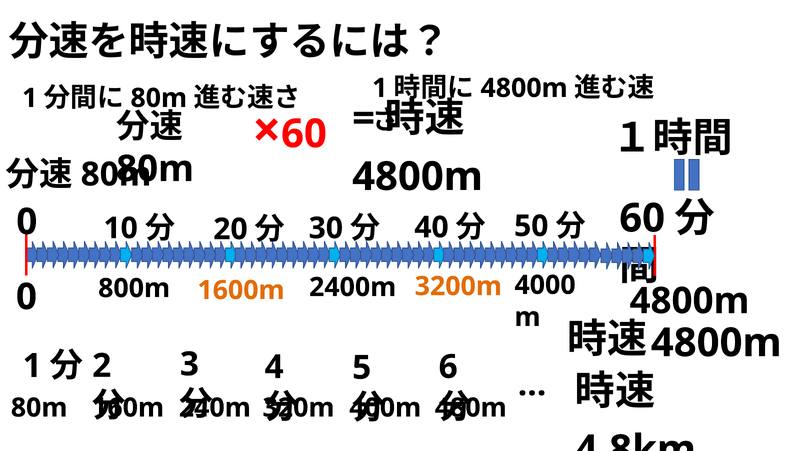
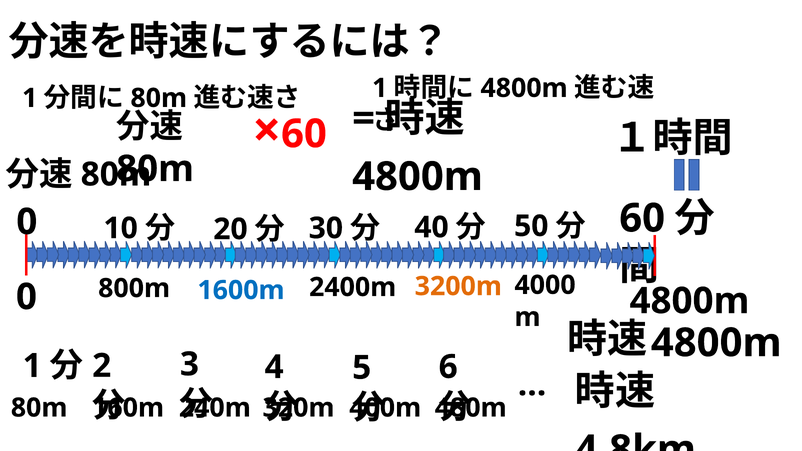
1600m colour: orange -> blue (241, 290)
